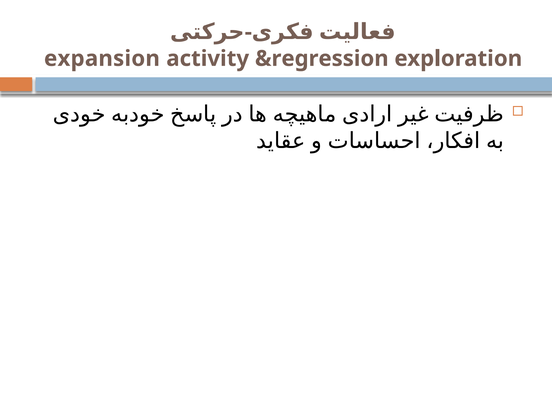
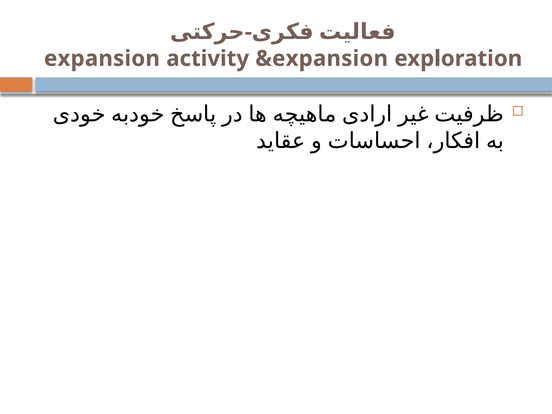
&regression: &regression -> &expansion (322, 59)
